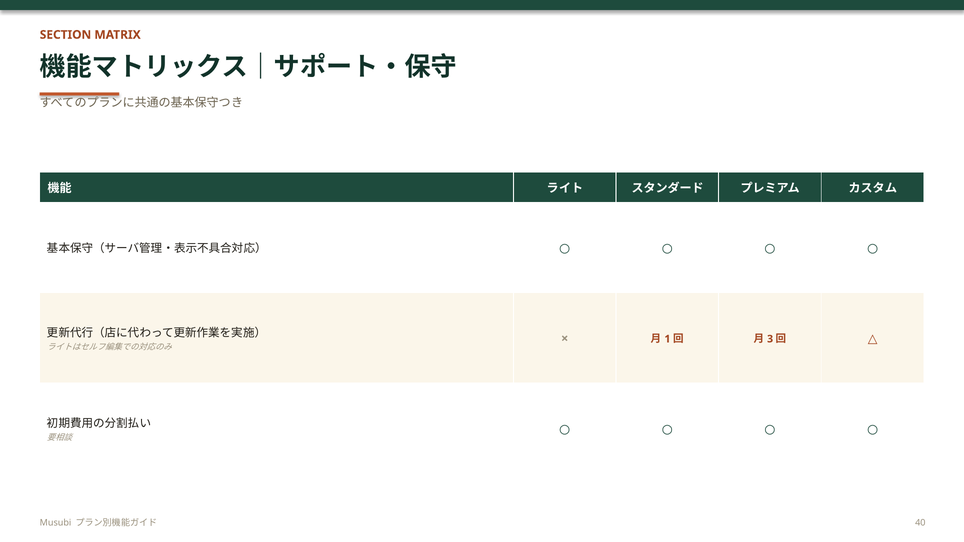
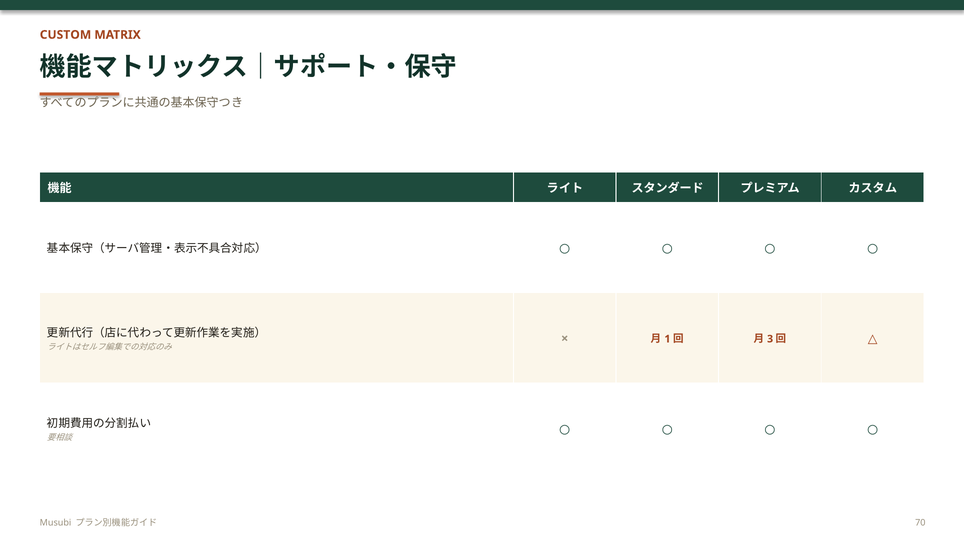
SECTION: SECTION -> CUSTOM (65, 35)
40: 40 -> 70 (920, 523)
